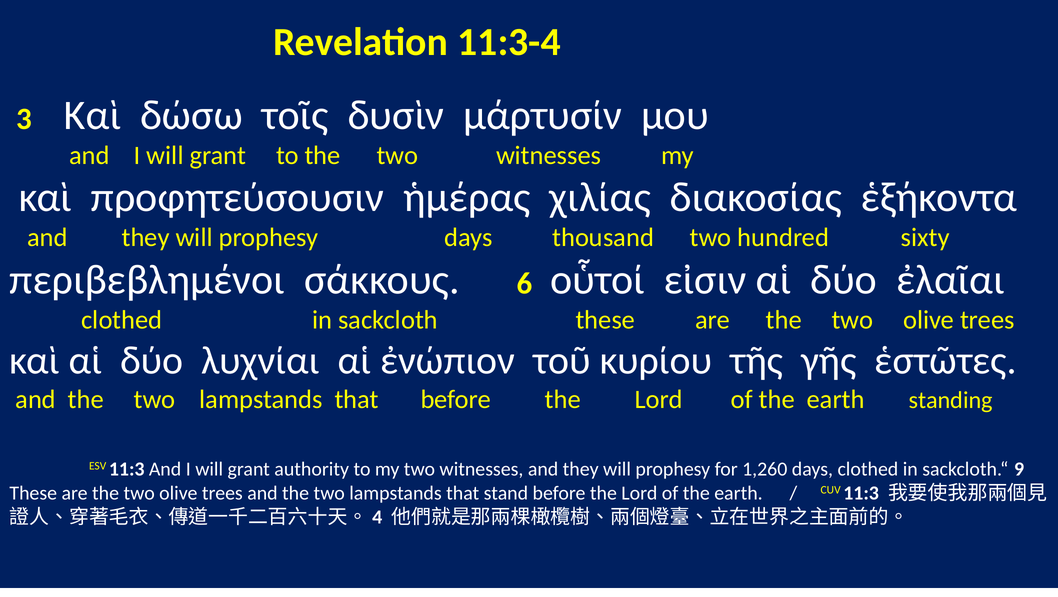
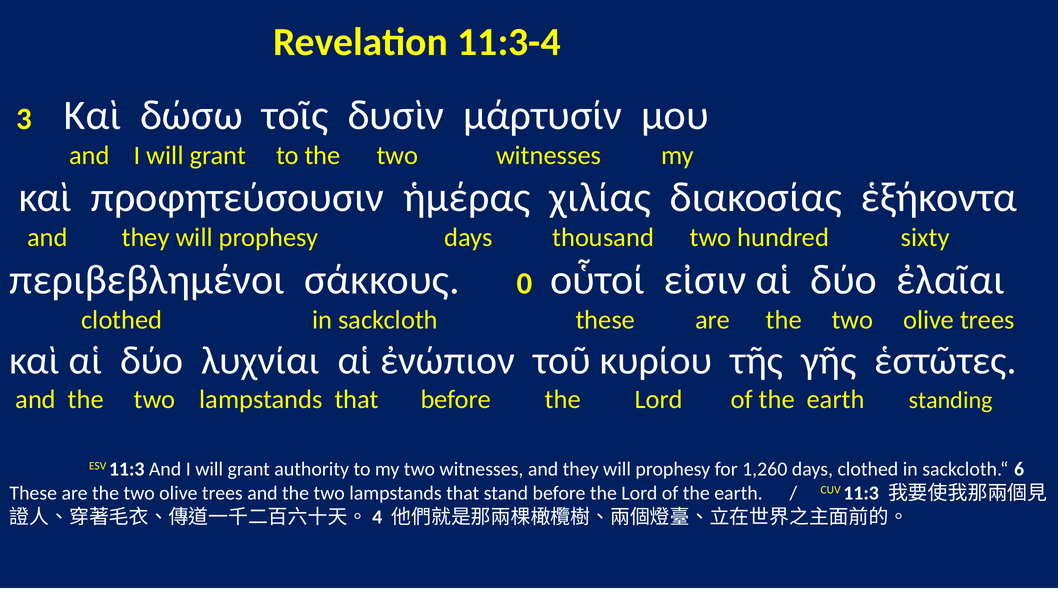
6: 6 -> 0 (525, 283)
9: 9 -> 6 (1019, 469)
